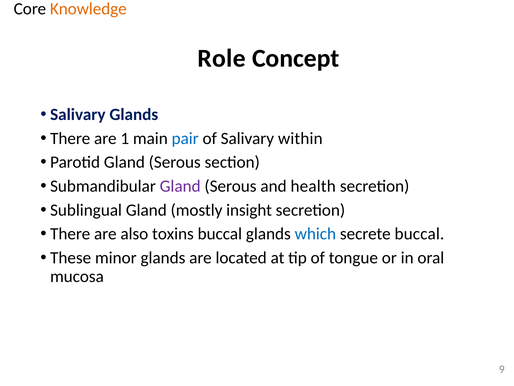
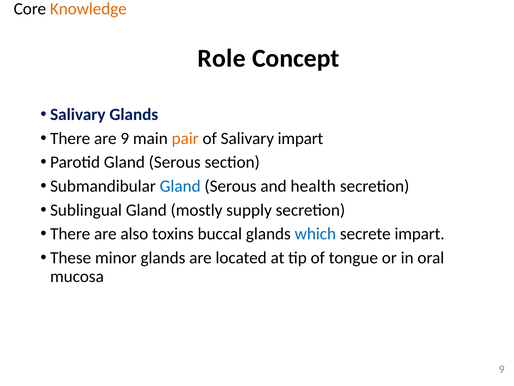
are 1: 1 -> 9 (125, 138)
pair colour: blue -> orange (185, 138)
Salivary within: within -> impart (300, 138)
Gland colour: purple -> blue (180, 186)
insight: insight -> supply (249, 210)
secrete buccal: buccal -> impart (420, 234)
